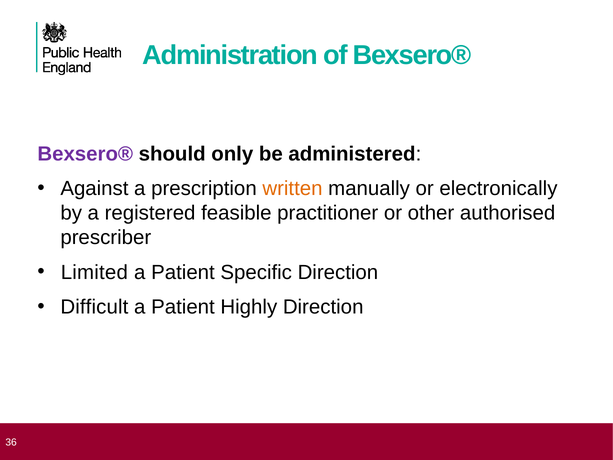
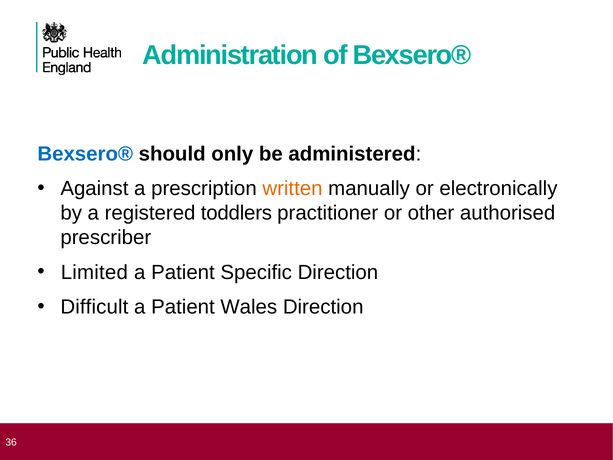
Bexsero® colour: purple -> blue (85, 154)
feasible: feasible -> toddlers (236, 213)
Highly: Highly -> Wales (249, 307)
